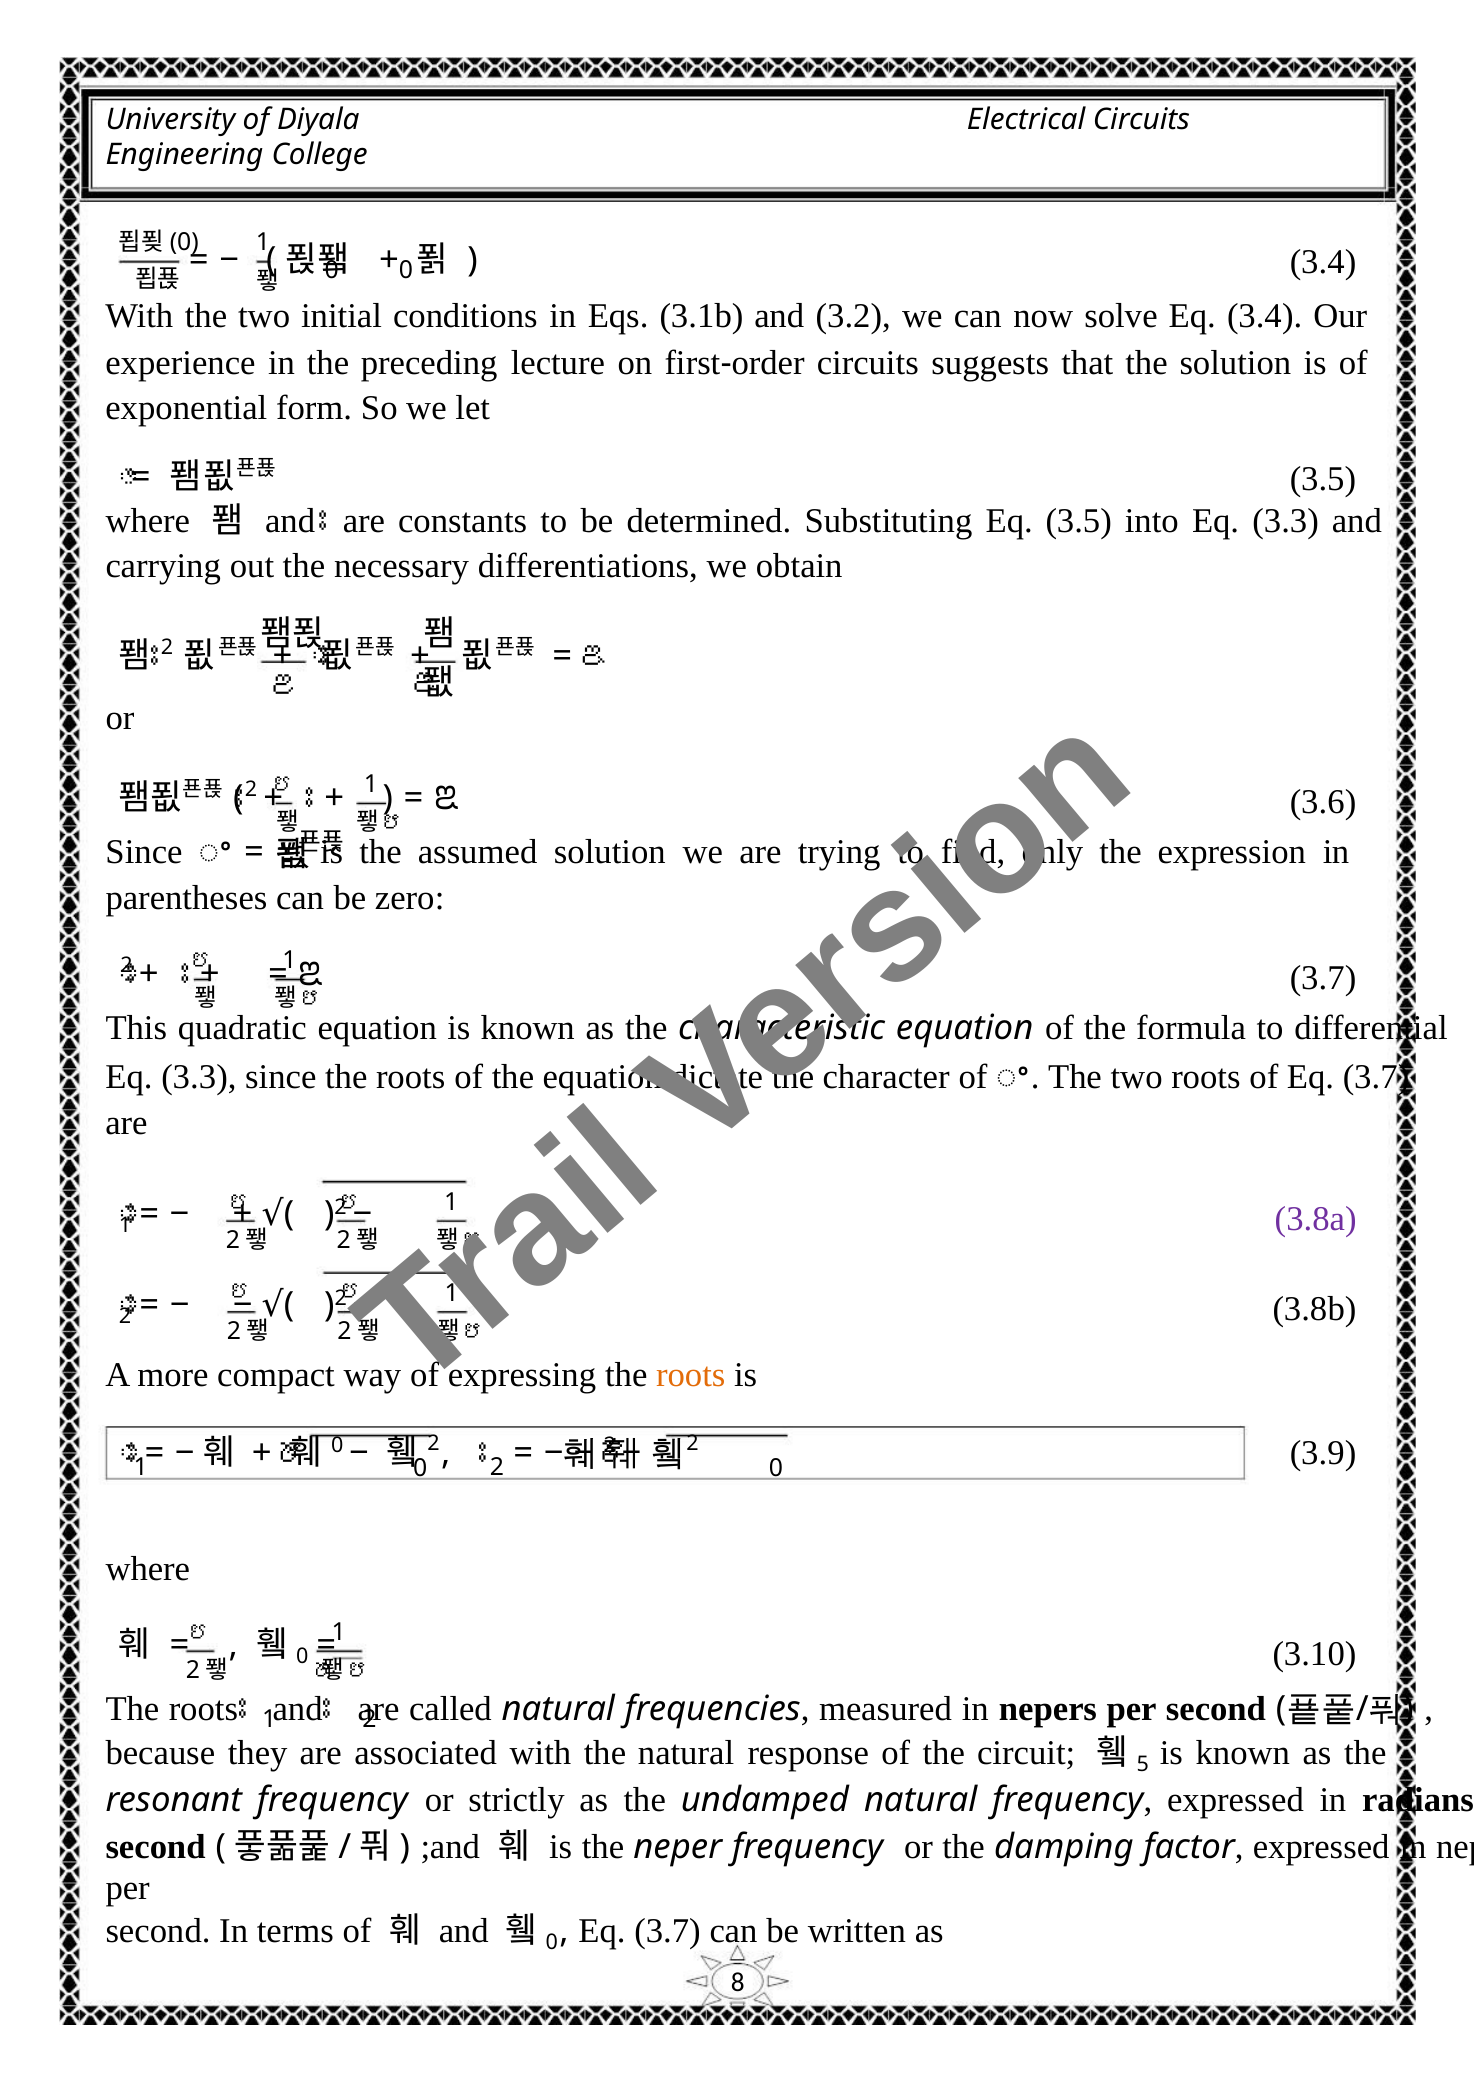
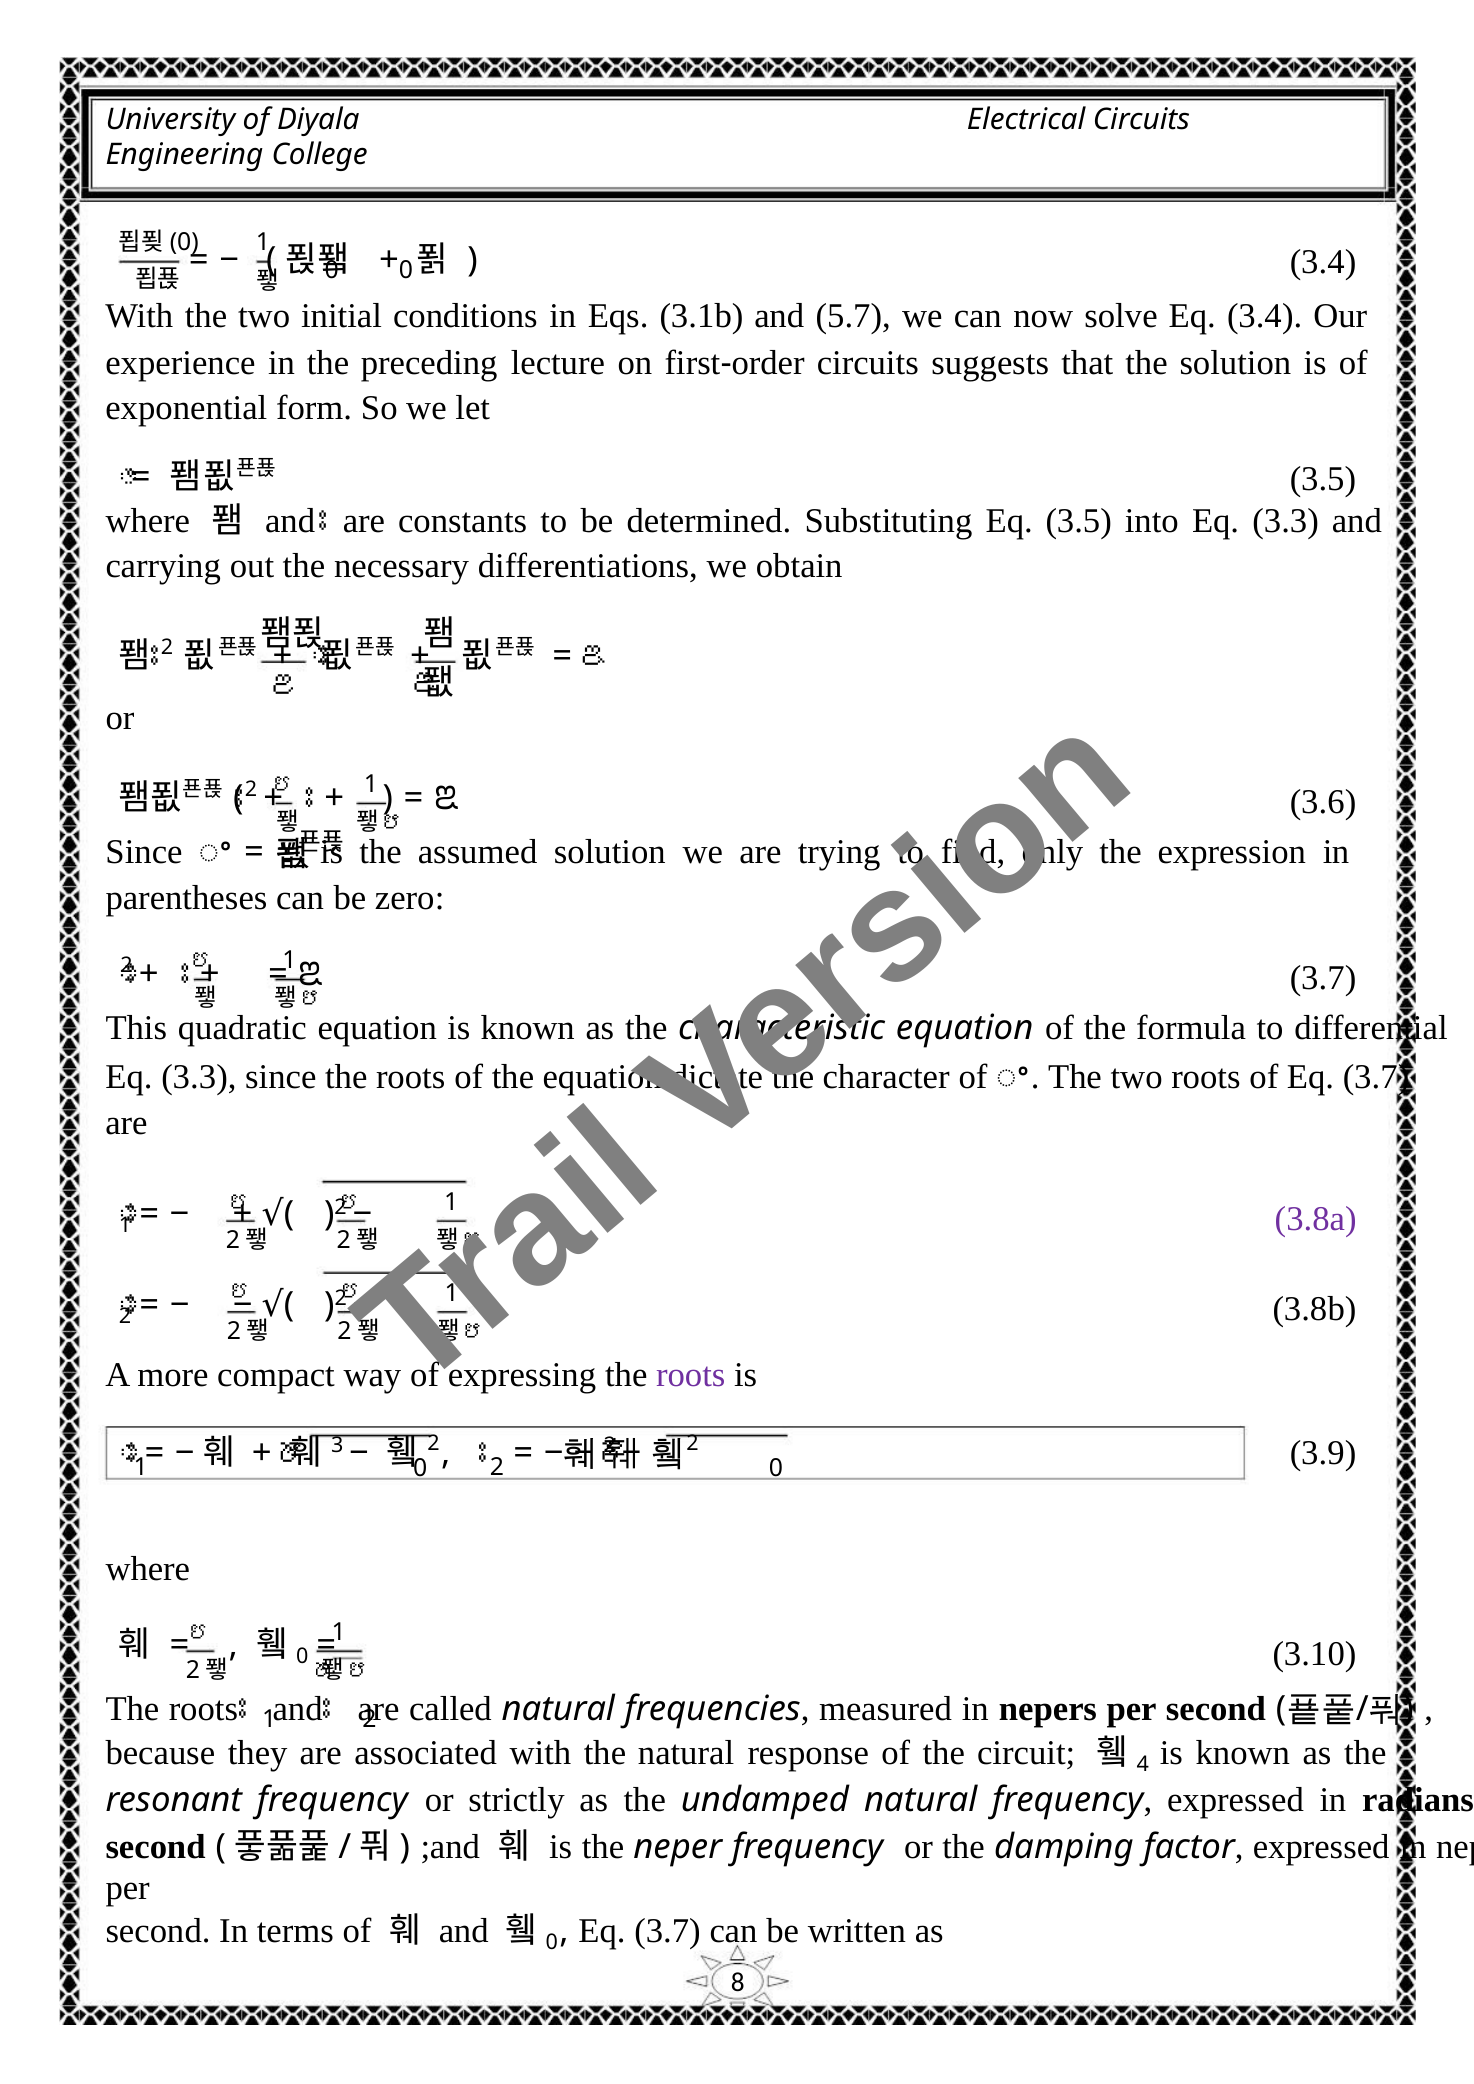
3.2: 3.2 -> 5.7 (853, 316)
roots colour: orange -> purple (691, 1375)
0: 0 -> 3 (337, 1445)
5: 5 -> 4 (1143, 1764)
